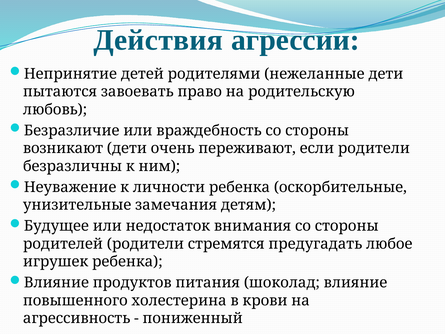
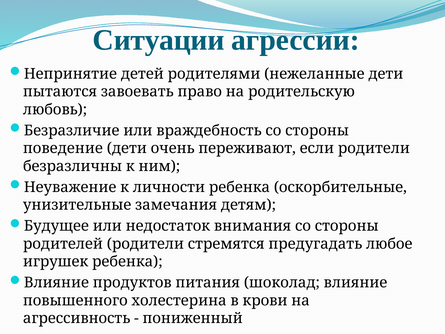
Действия: Действия -> Ситуации (159, 40)
возникают: возникают -> поведение (63, 148)
